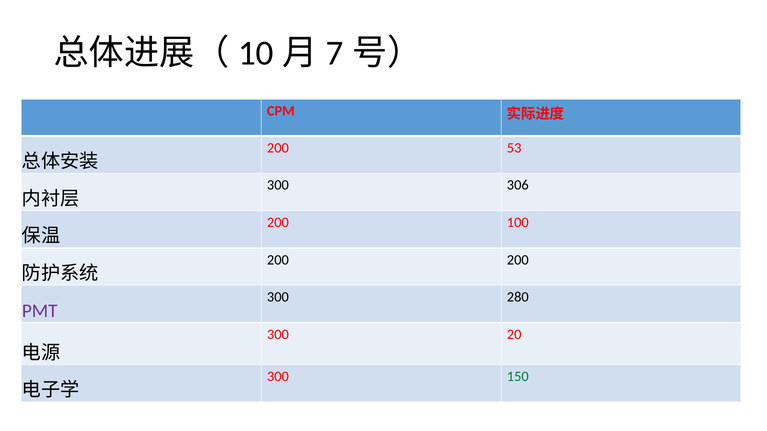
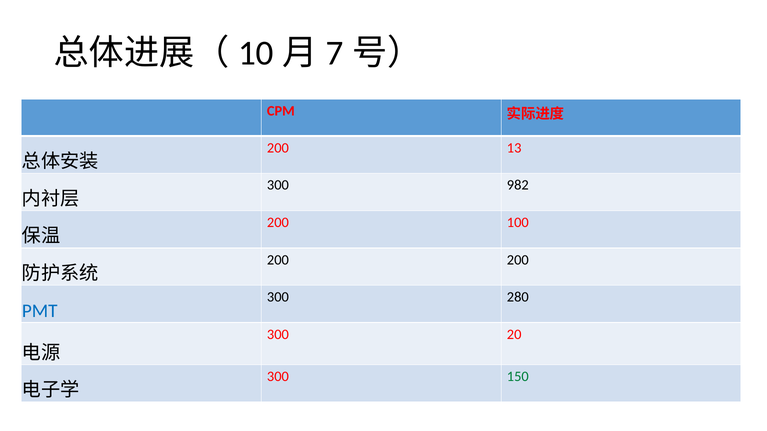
53: 53 -> 13 (514, 148)
306: 306 -> 982 (518, 185)
PMT colour: purple -> blue (40, 311)
